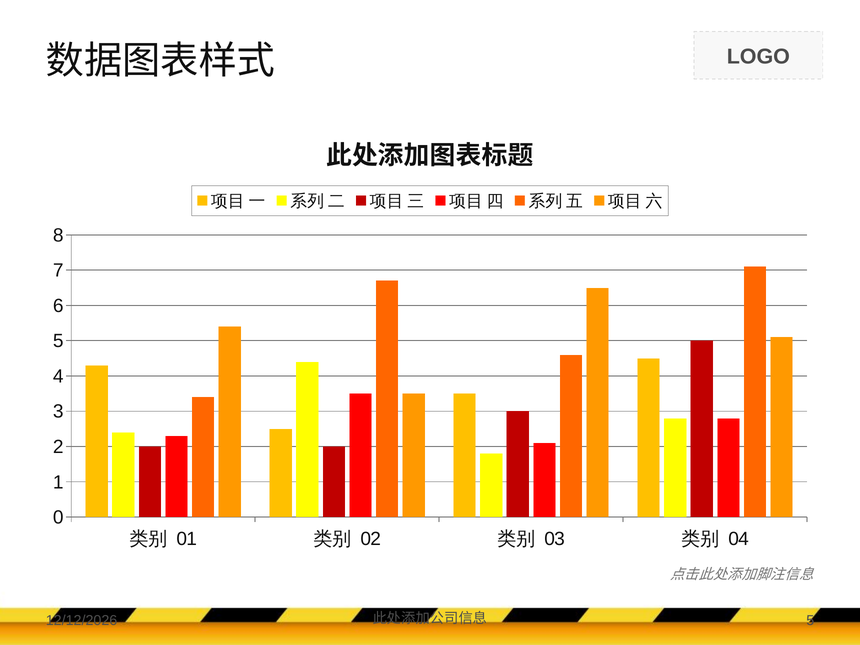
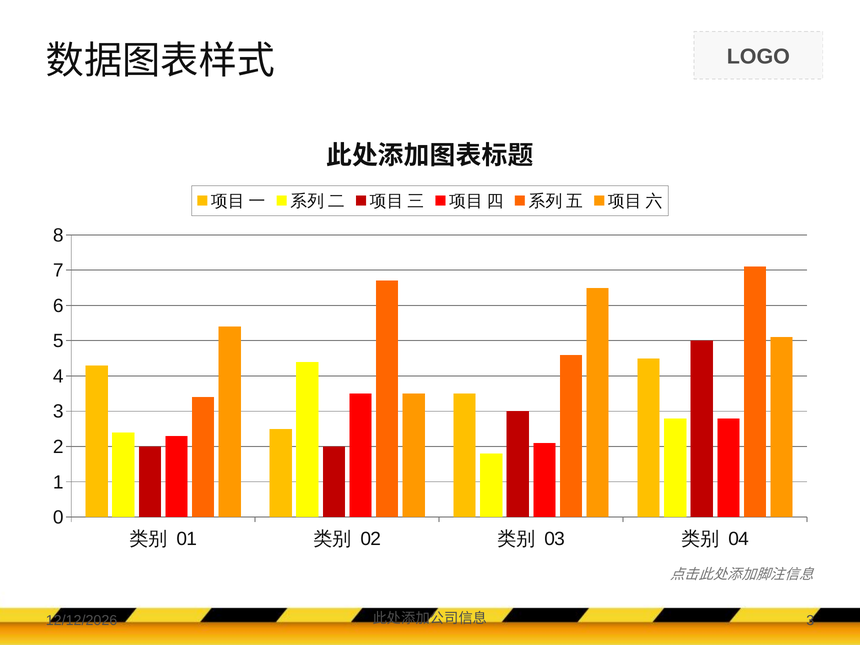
5: 5 -> 3 (810, 621)
